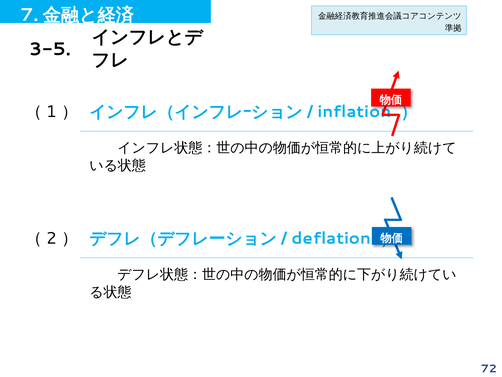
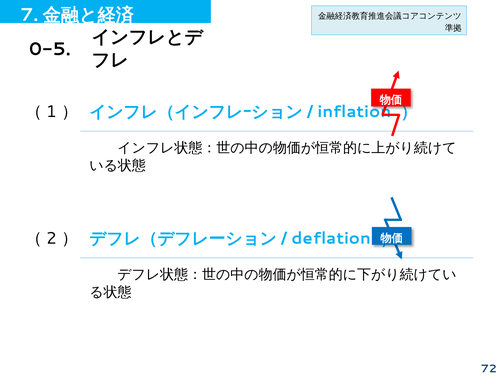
3-5: 3-5 -> 0-5 (50, 49)
